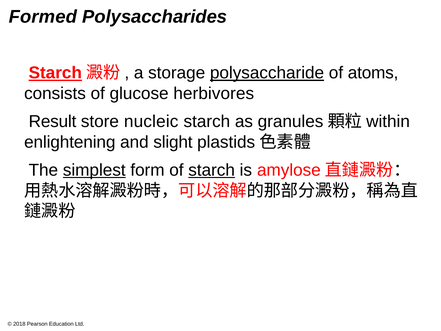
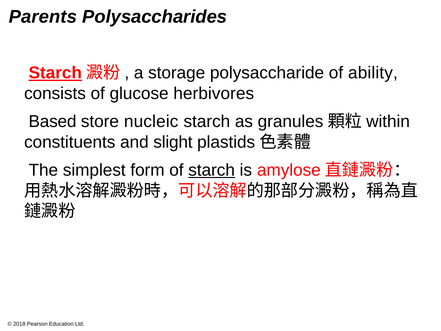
Formed: Formed -> Parents (43, 17)
polysaccharide underline: present -> none (267, 73)
atoms: atoms -> ability (373, 73)
Result: Result -> Based (53, 121)
enlightening: enlightening -> constituents (70, 142)
simplest underline: present -> none (94, 170)
